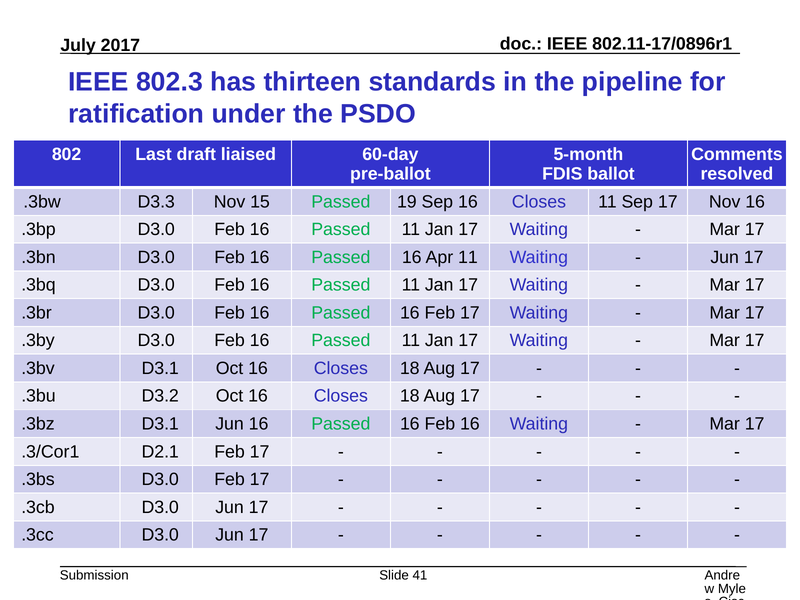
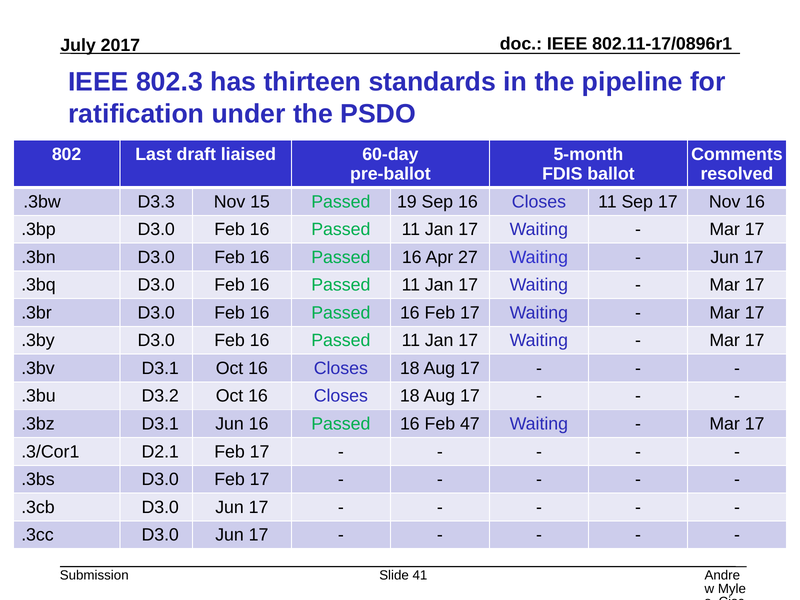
Apr 11: 11 -> 27 (468, 257)
16 Feb 16: 16 -> 47 (470, 424)
